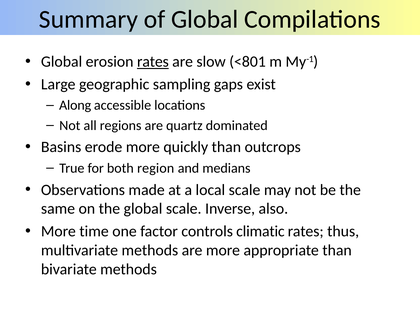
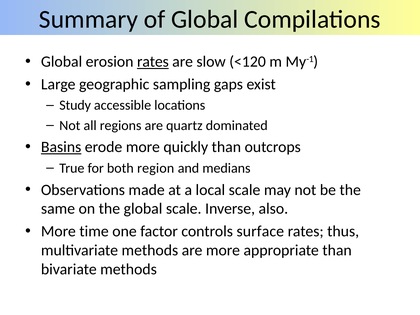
<801: <801 -> <120 (248, 62)
Along: Along -> Study (75, 105)
Basins underline: none -> present (61, 147)
climatic: climatic -> surface (260, 231)
